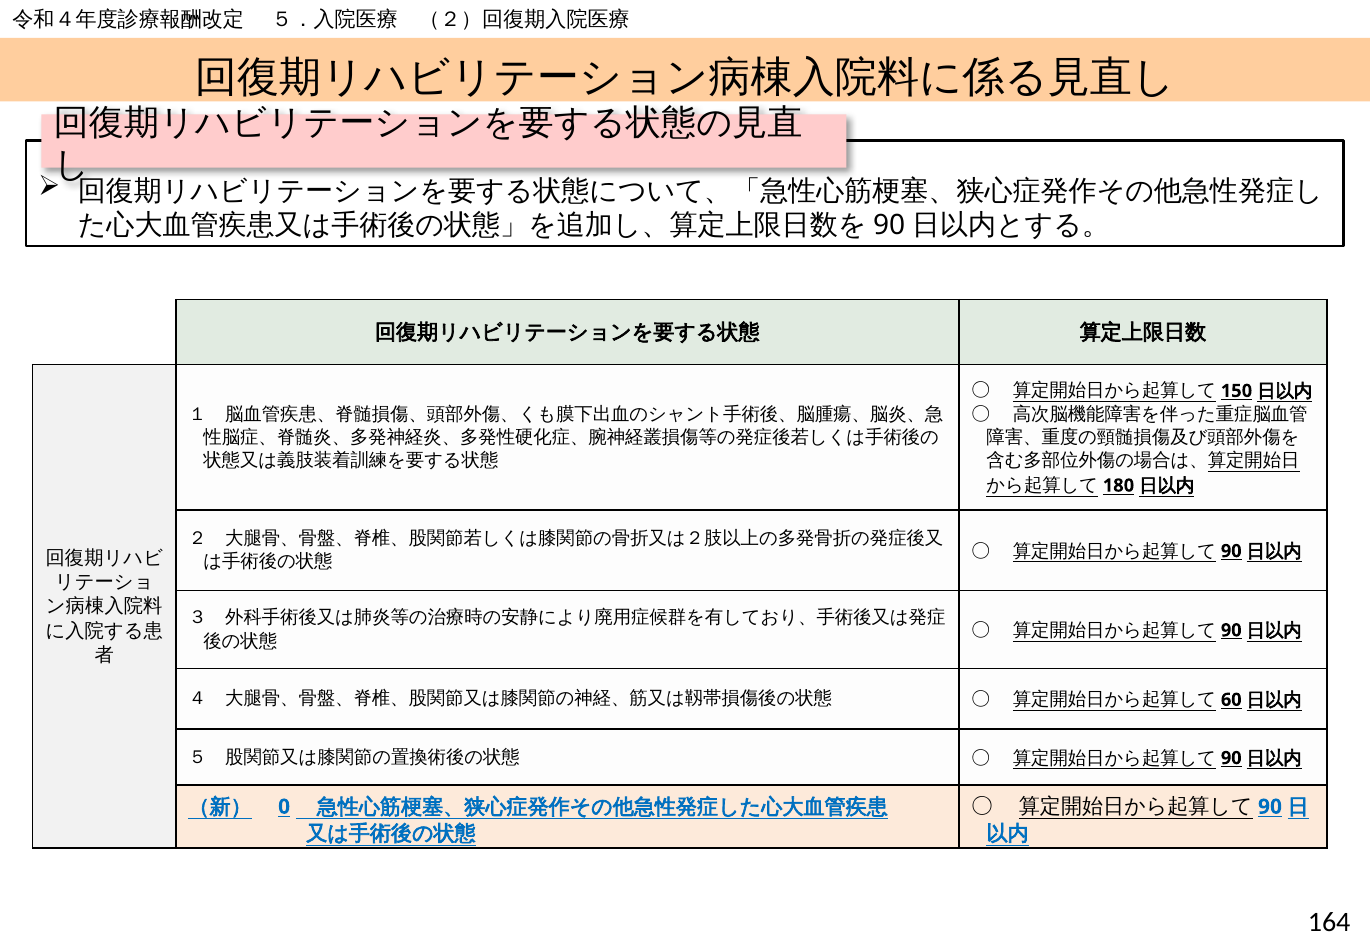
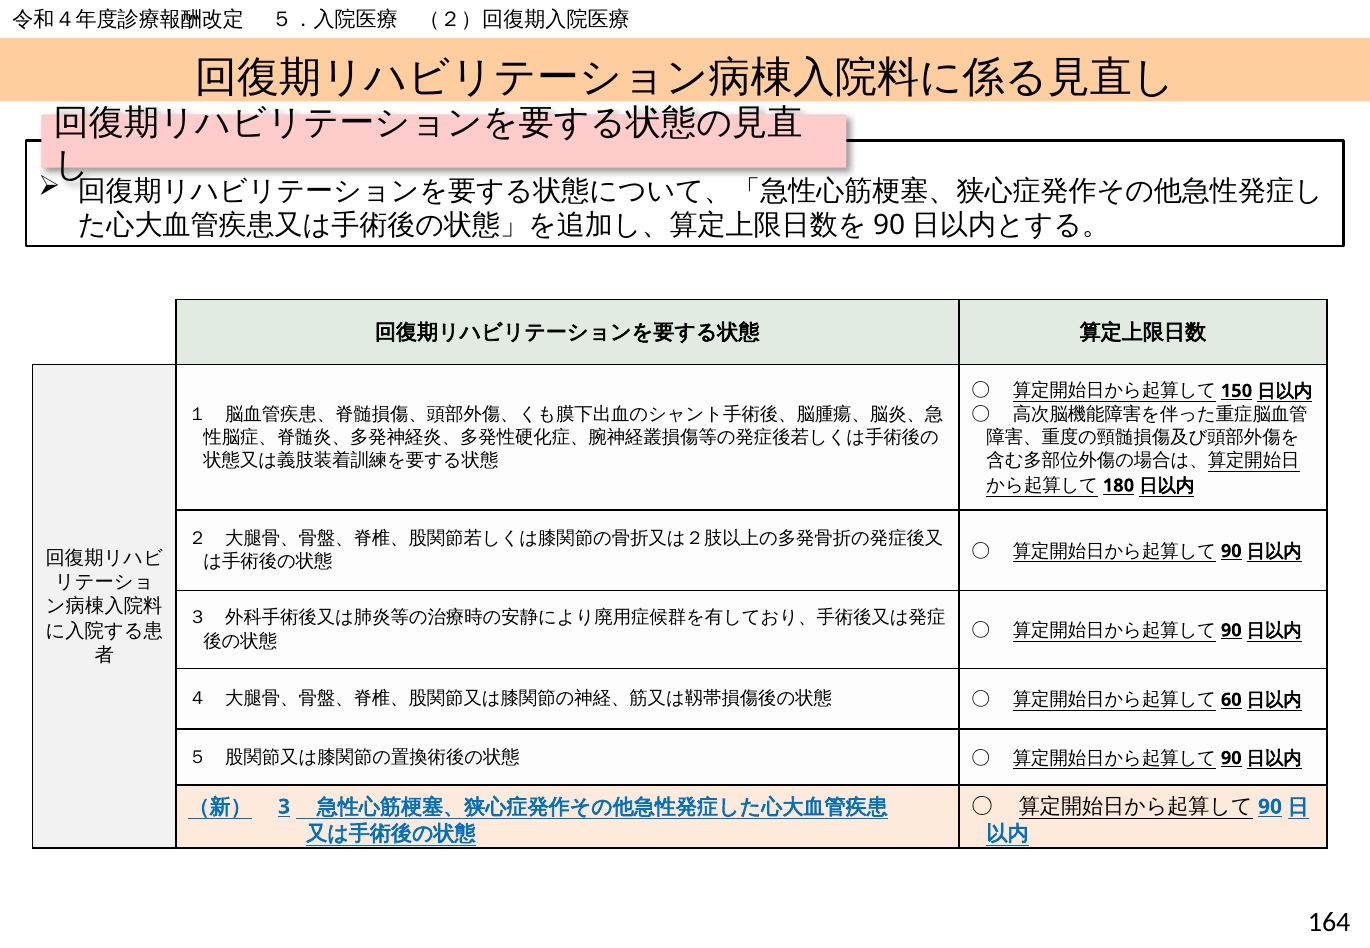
0: 0 -> 3 (284, 807)
